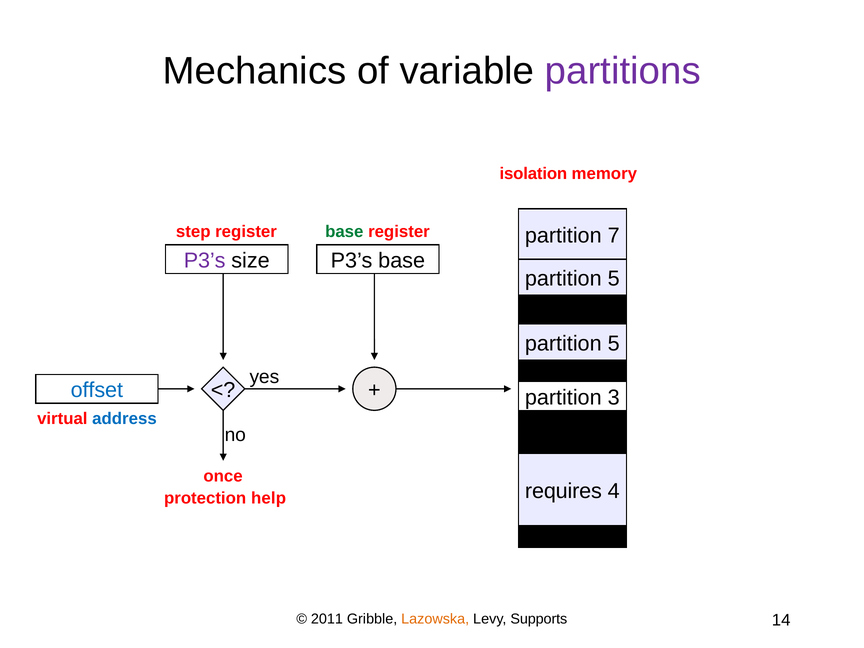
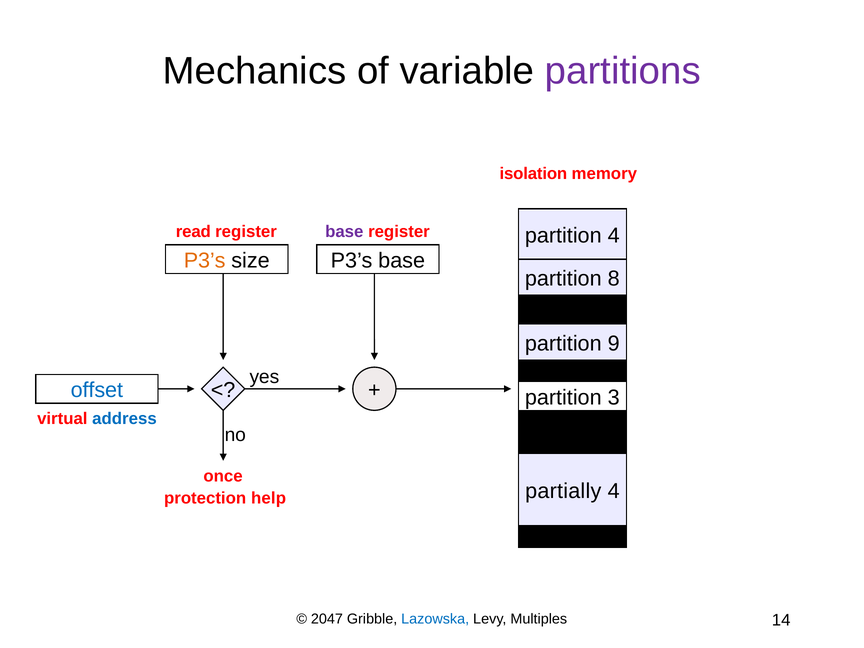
step: step -> read (193, 232)
base colour: green -> purple (344, 232)
partition 7: 7 -> 4 (614, 235)
P3’s colour: purple -> orange (205, 261)
5: 5 -> 8 (614, 279)
5: 5 -> 9 (614, 343)
requires: requires -> partially (563, 491)
2011: 2011 -> 2047 (327, 619)
Lazowska colour: orange -> blue (435, 619)
Supports: Supports -> Multiples (539, 619)
